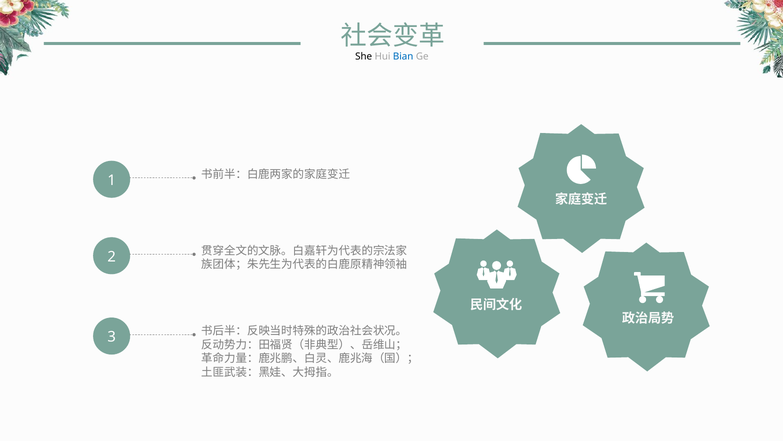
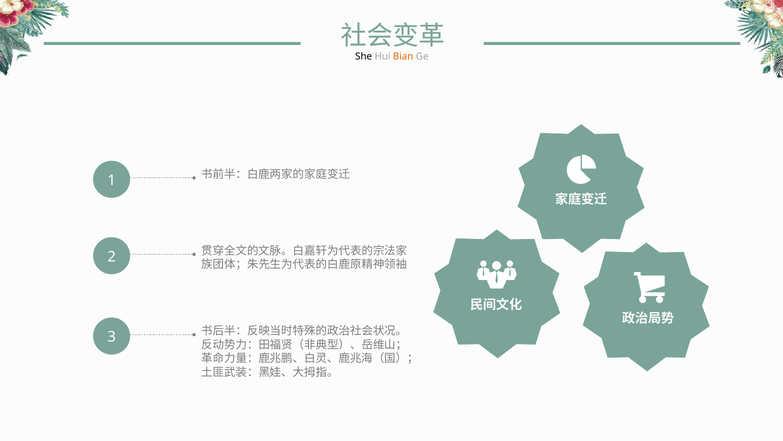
Bian colour: blue -> orange (403, 56)
